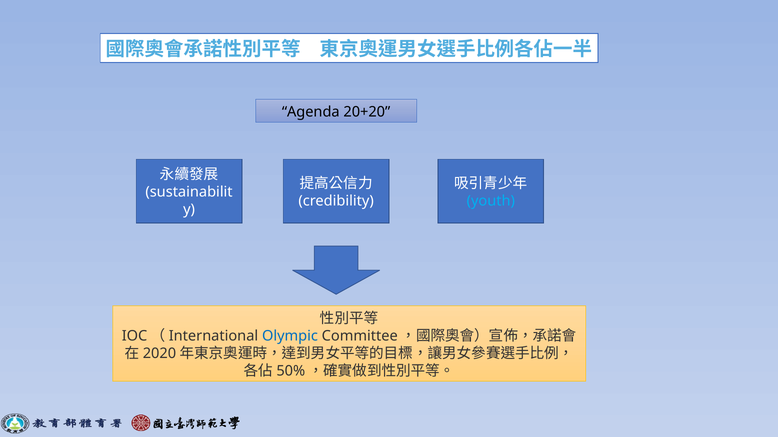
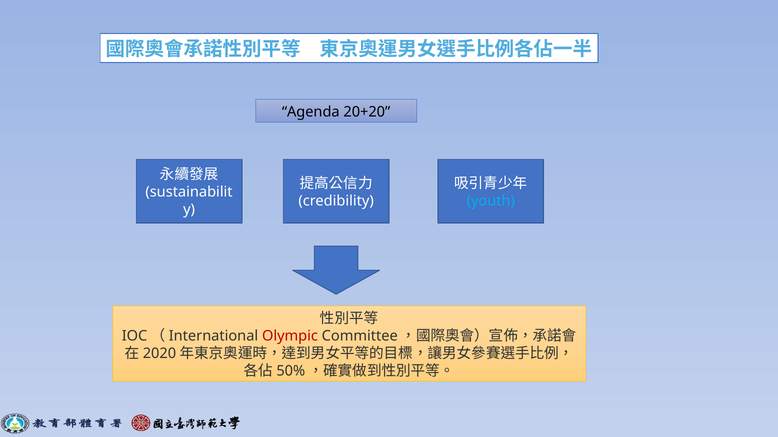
Olympic colour: blue -> red (290, 336)
